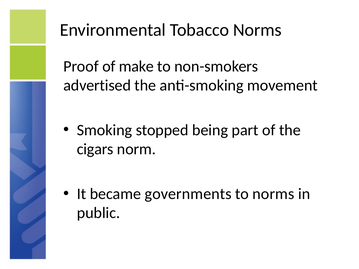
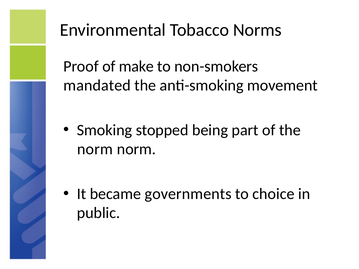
advertised: advertised -> mandated (97, 85)
cigars: cigars -> norm (95, 149)
to norms: norms -> choice (273, 194)
